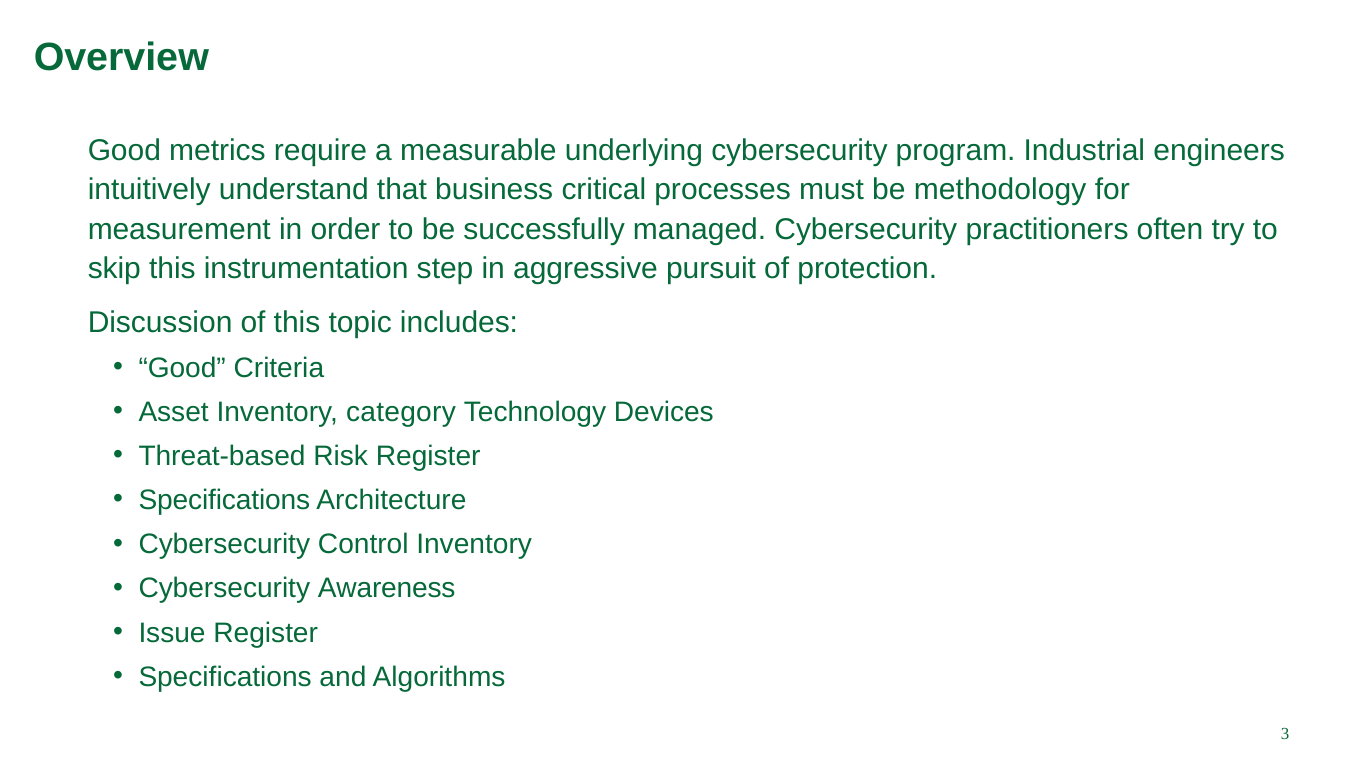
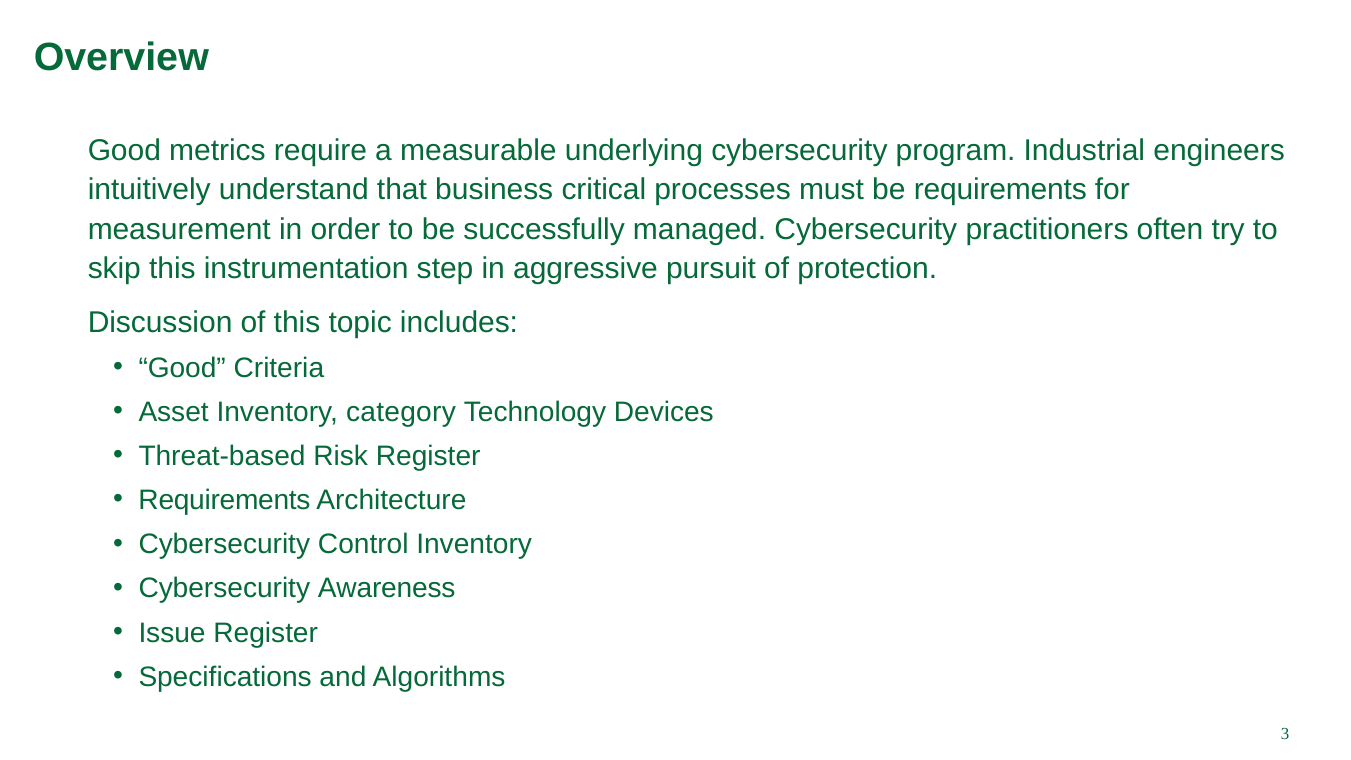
be methodology: methodology -> requirements (1000, 190)
Specifications: Specifications -> Requirements (224, 500)
